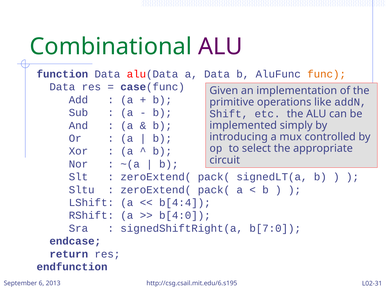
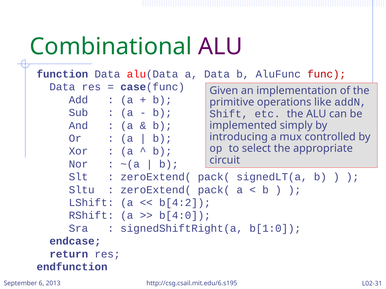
func colour: orange -> red (327, 74)
b[4:4: b[4:4 -> b[4:2 (185, 203)
b[7:0: b[7:0 -> b[1:0 (275, 229)
